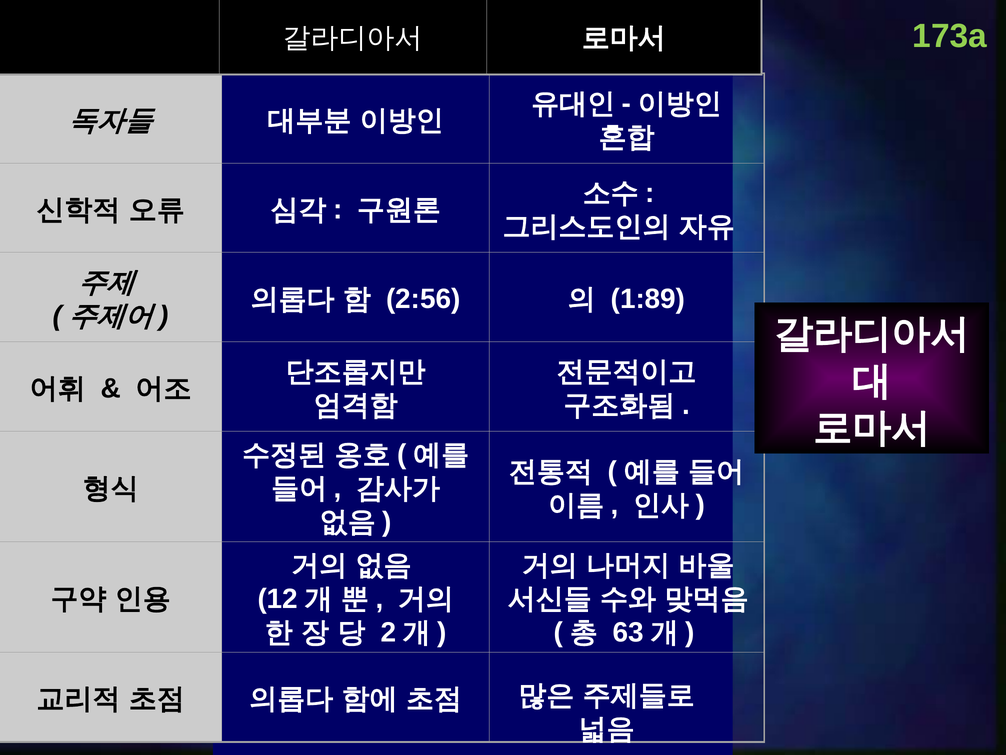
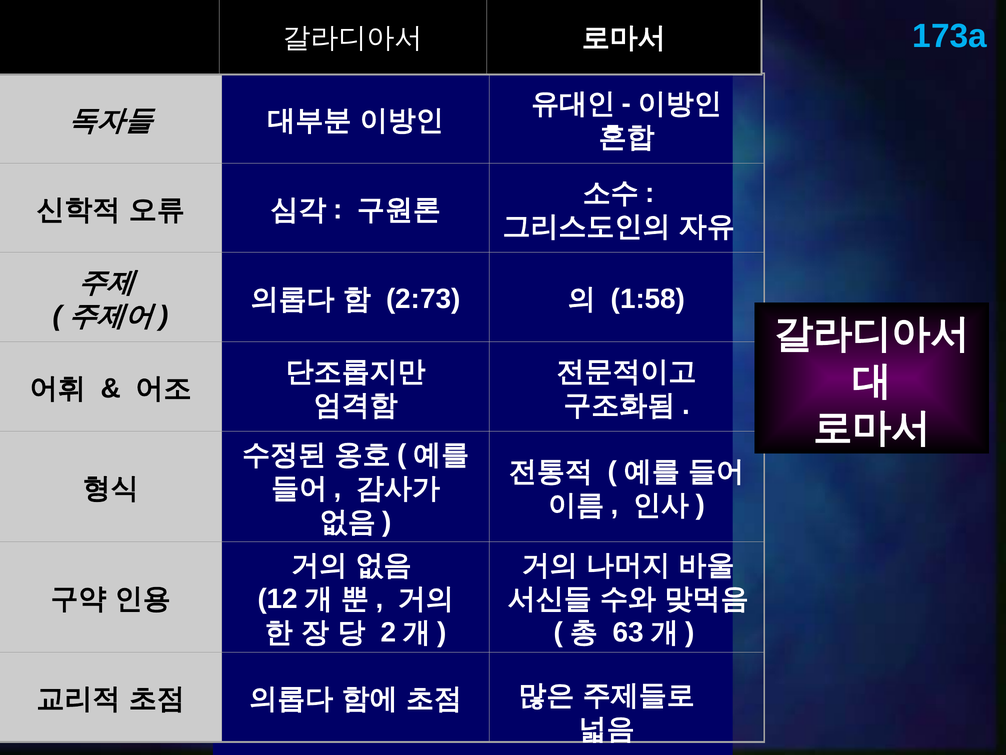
173a colour: light green -> light blue (950, 36)
2:56: 2:56 -> 2:73 (423, 299)
1:89: 1:89 -> 1:58 (648, 299)
